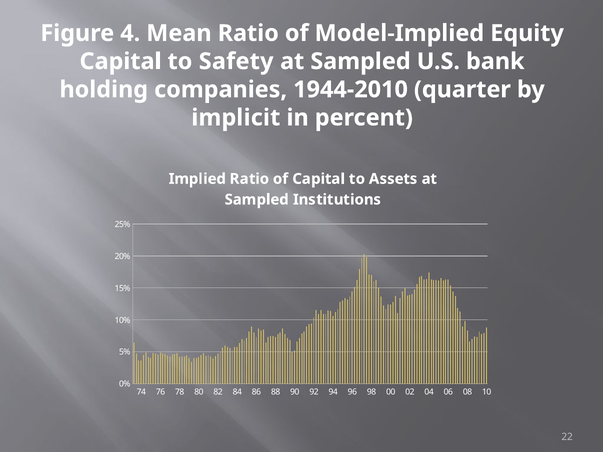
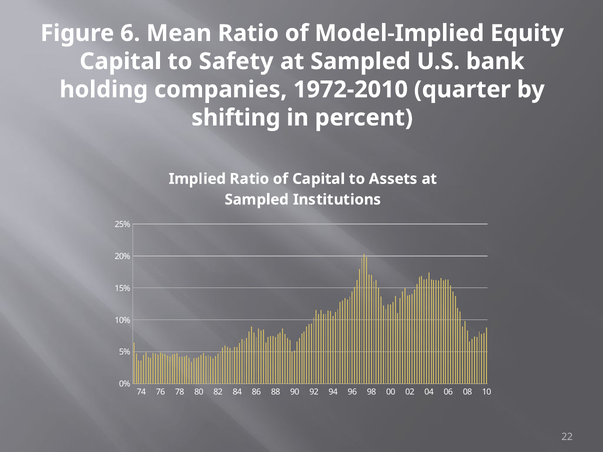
4: 4 -> 6 (130, 33)
1944-2010: 1944-2010 -> 1972-2010 (351, 90)
implicit: implicit -> shifting (236, 118)
